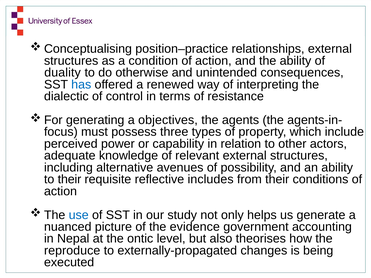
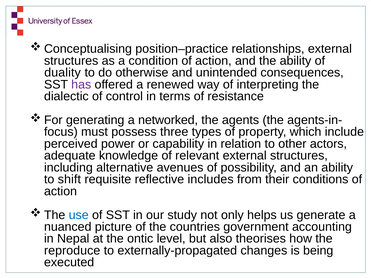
has colour: blue -> purple (81, 85)
objectives: objectives -> networked (168, 120)
to their: their -> shift (69, 180)
evidence: evidence -> countries (195, 227)
